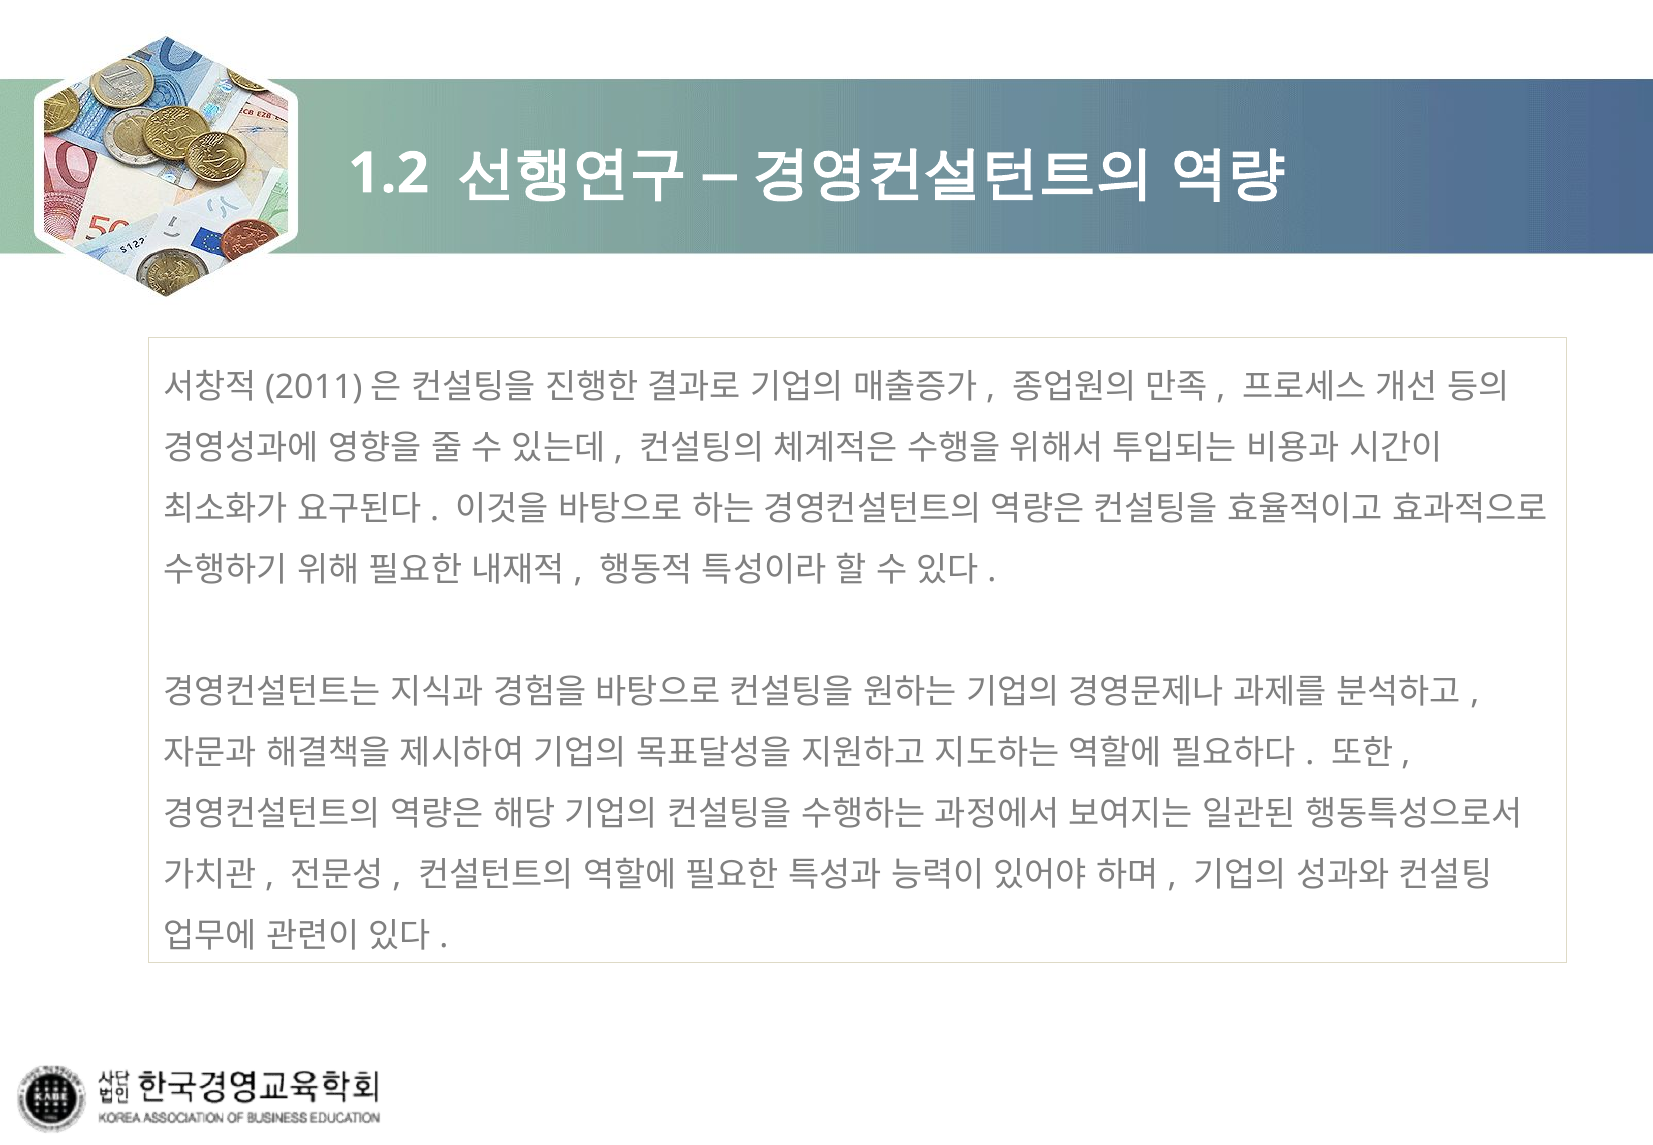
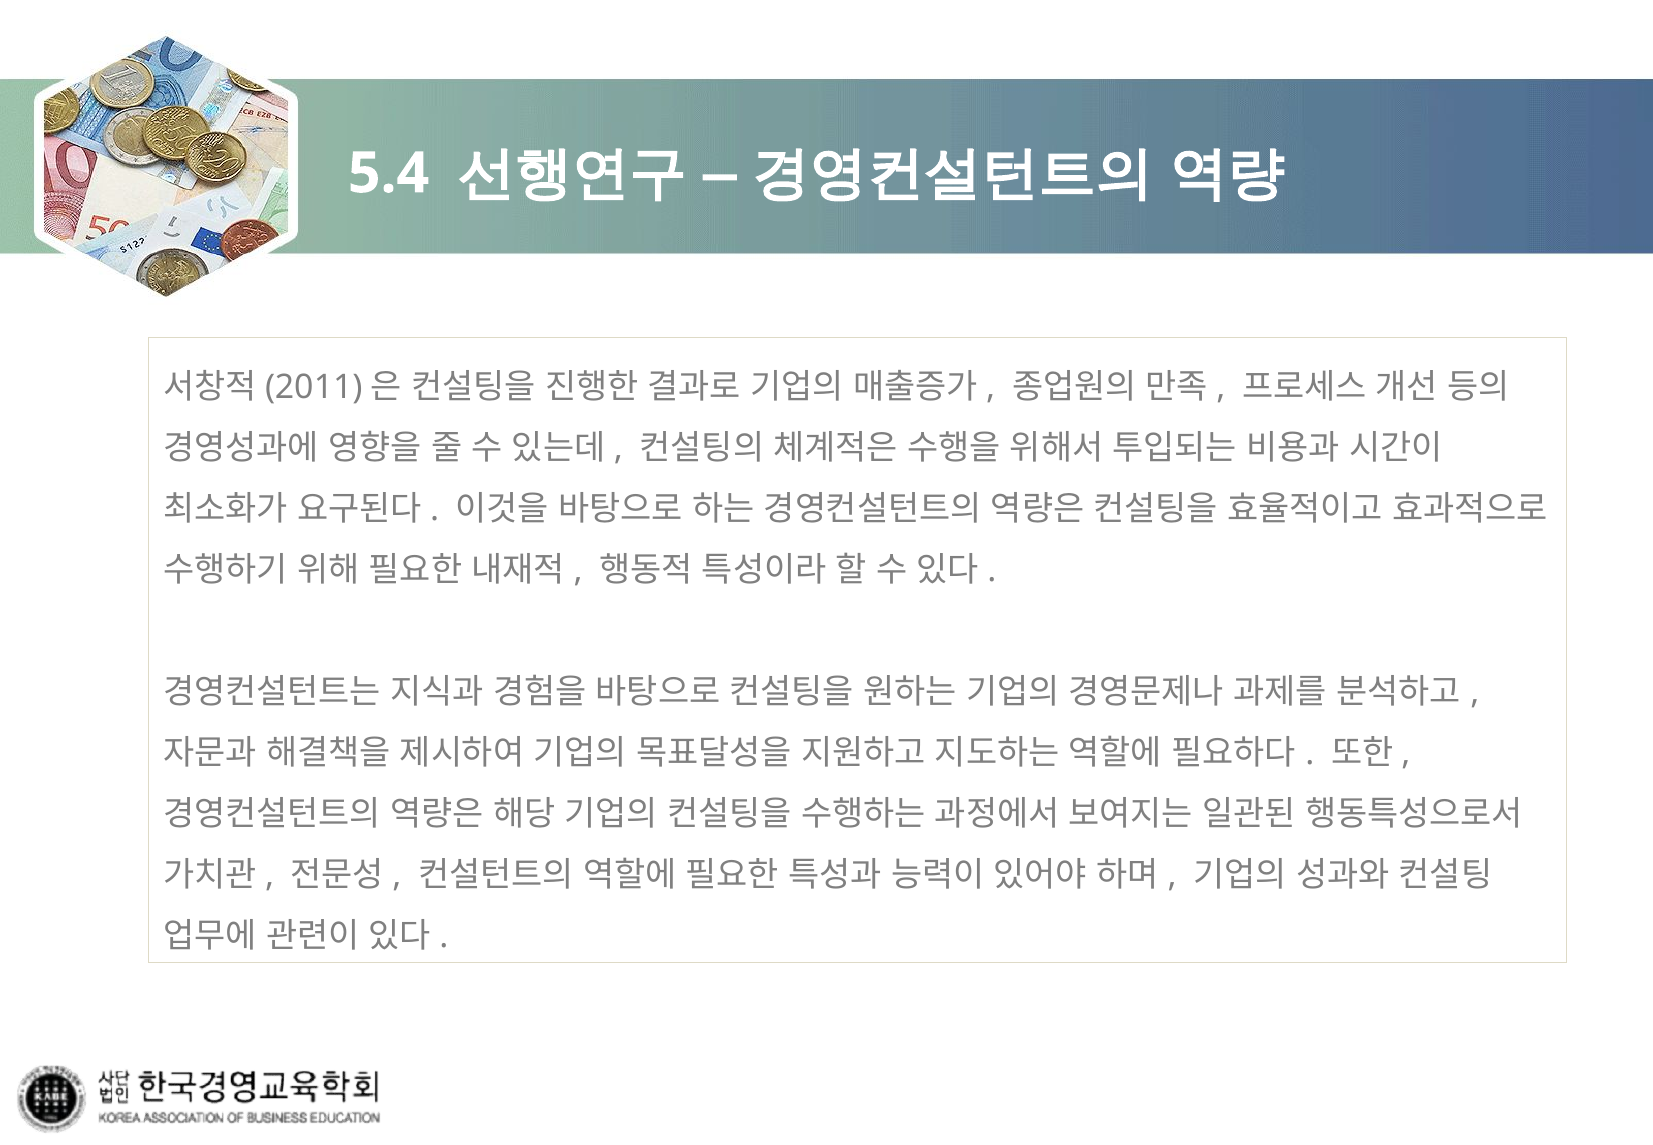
1.2: 1.2 -> 5.4 (389, 173)
